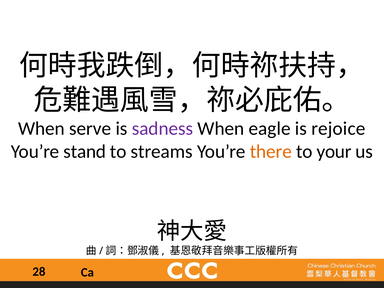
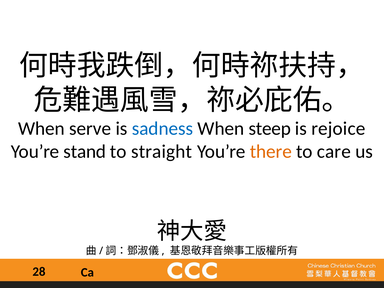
sadness colour: purple -> blue (162, 128)
eagle: eagle -> steep (270, 128)
streams: streams -> straight (162, 152)
your: your -> care (334, 152)
